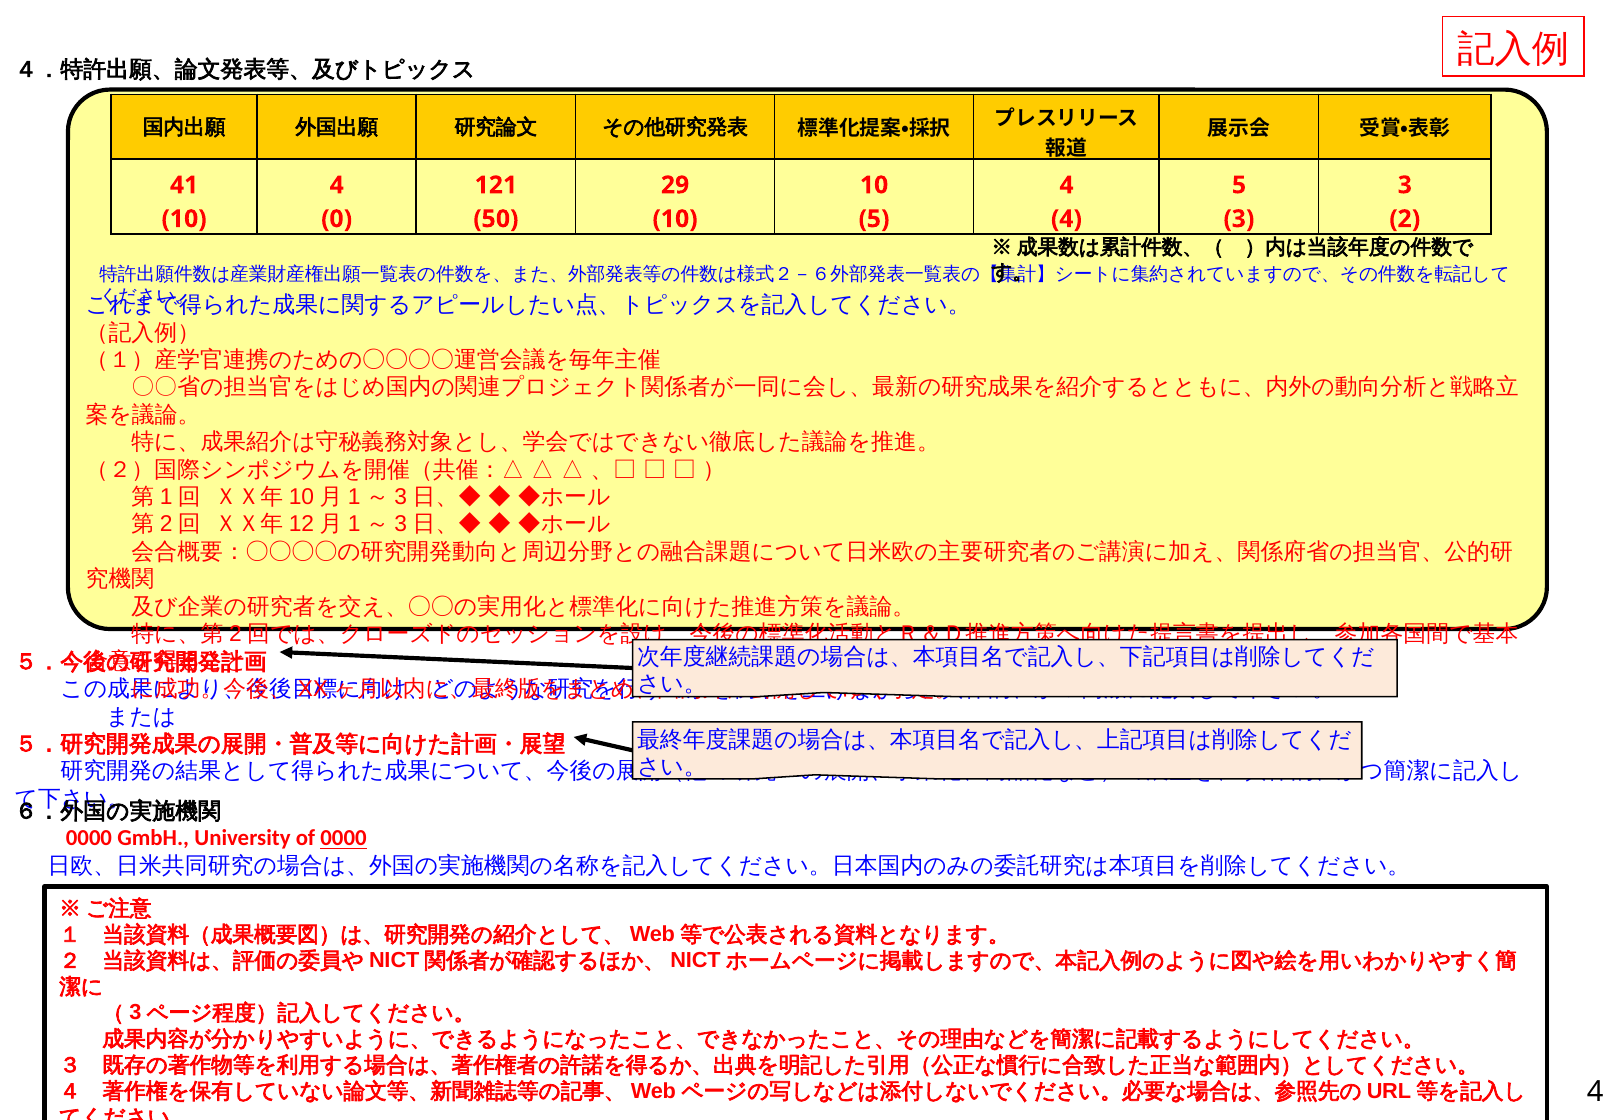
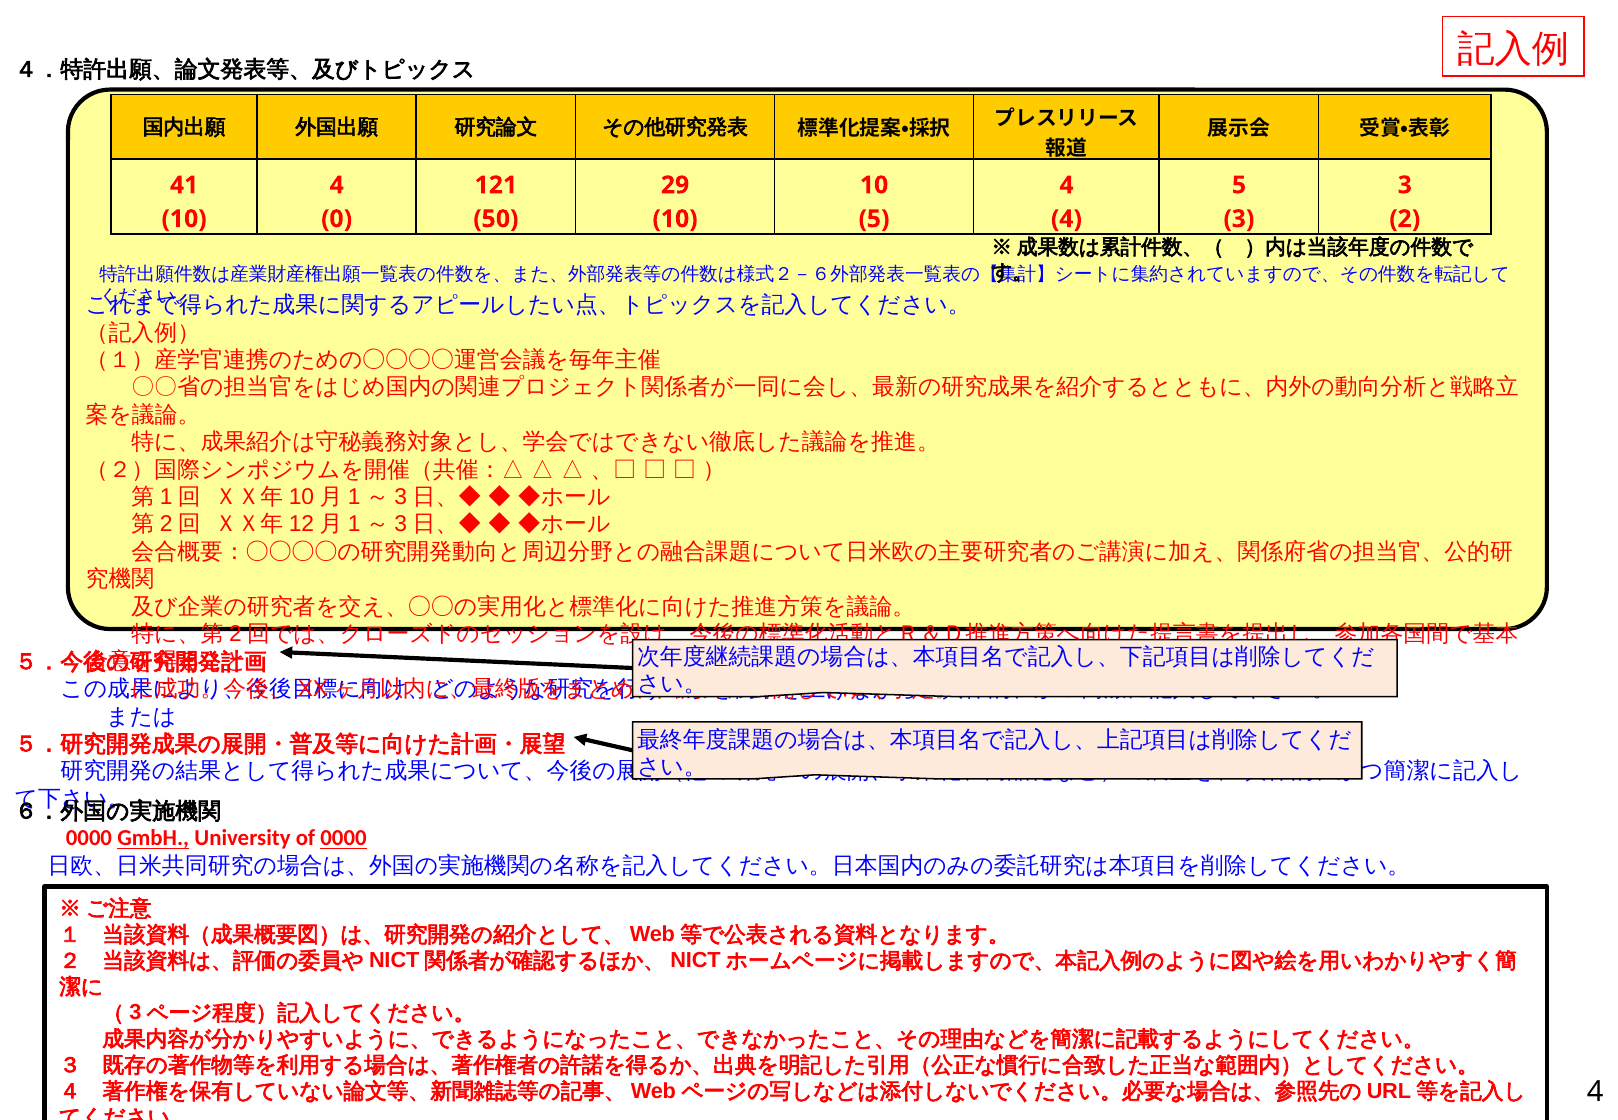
GmbH underline: none -> present (153, 839)
